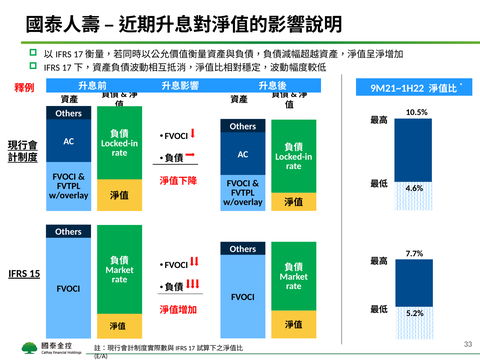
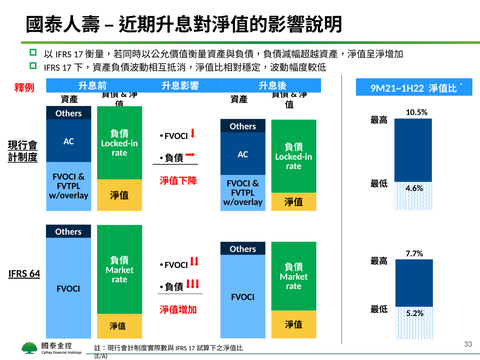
15: 15 -> 64 (35, 274)
